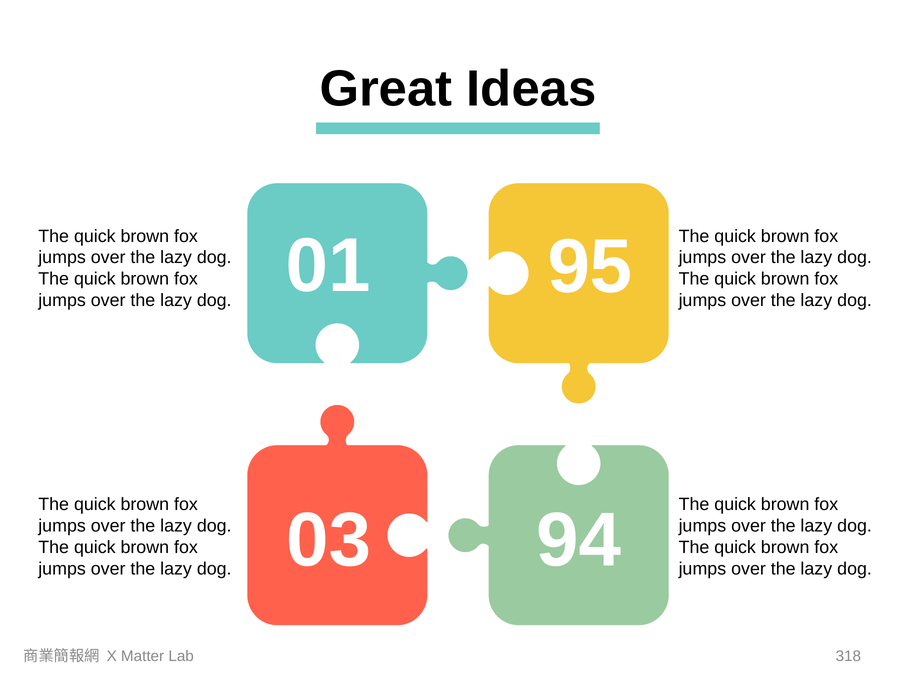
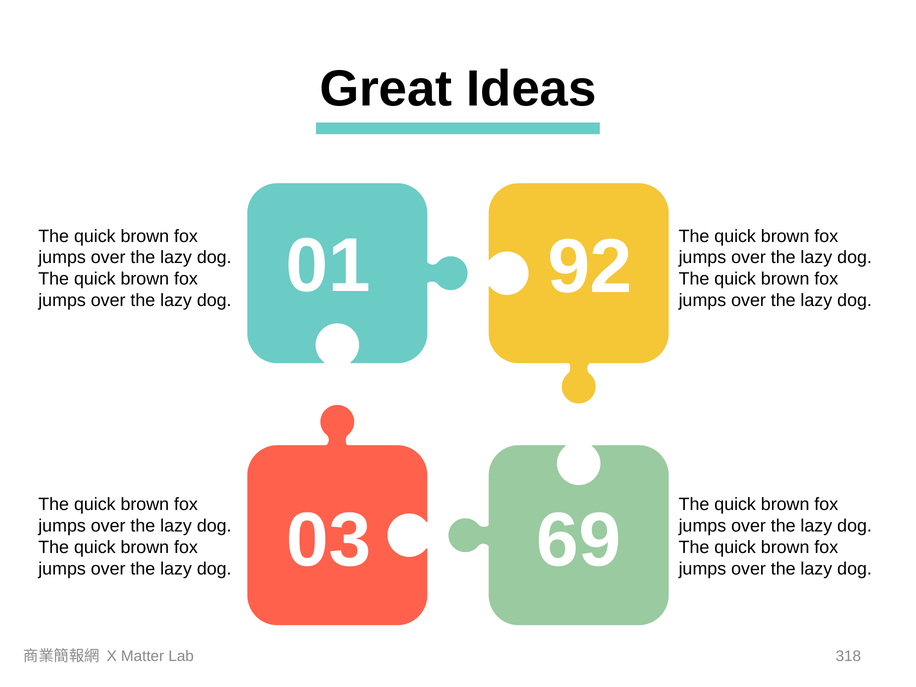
95: 95 -> 92 (590, 267)
94: 94 -> 69 (579, 541)
